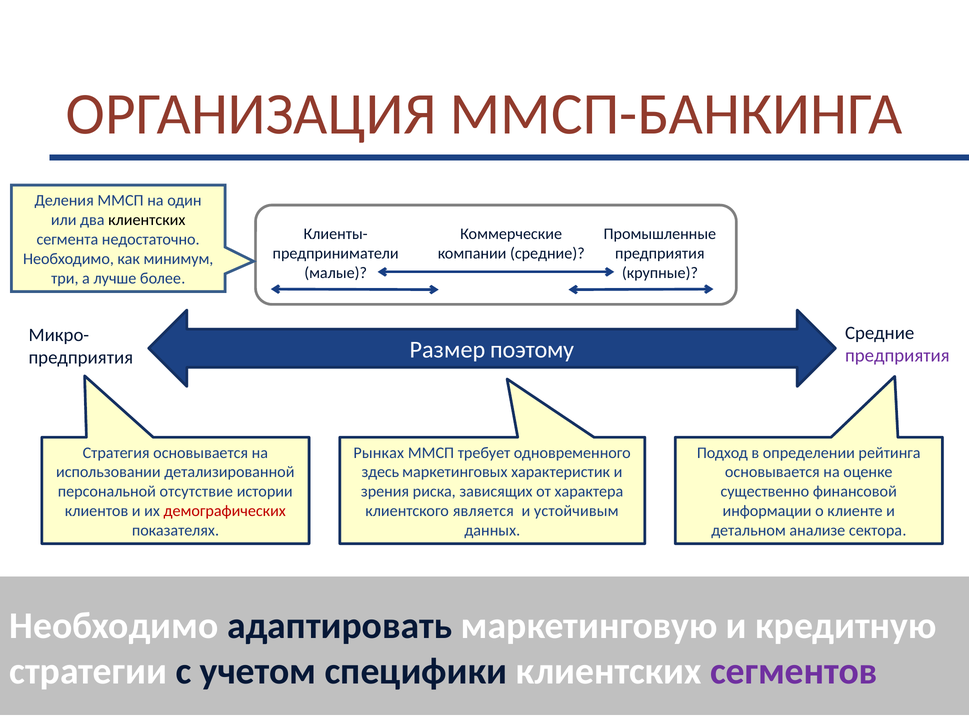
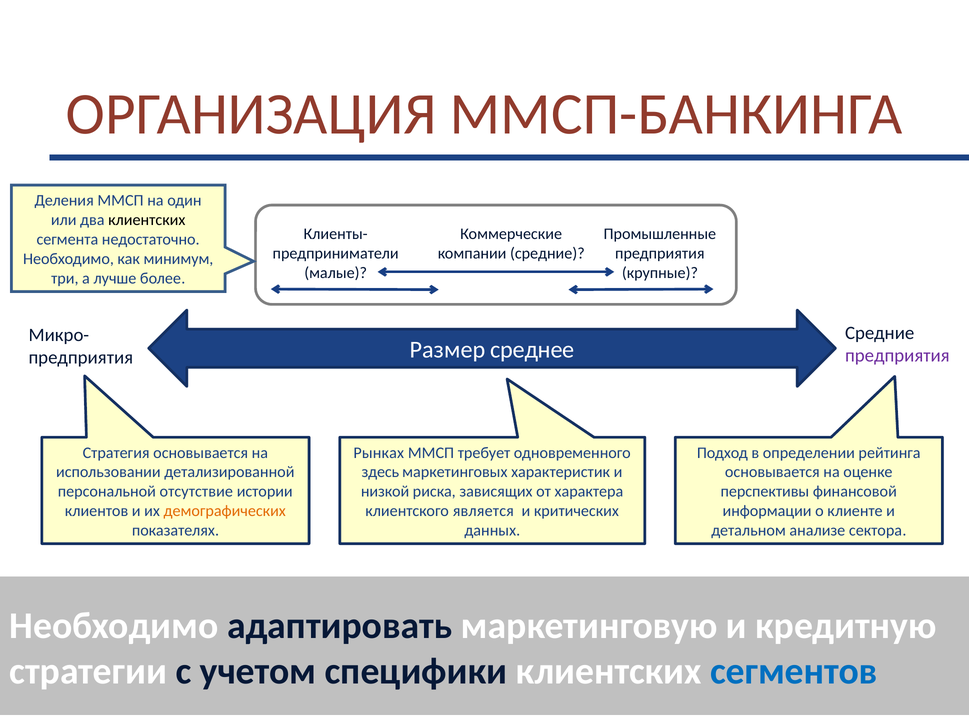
поэтому: поэтому -> среднее (532, 350)
зрения: зрения -> низкой (385, 491)
существенно: существенно -> перспективы (765, 491)
демографических colour: red -> orange (225, 511)
устойчивым: устойчивым -> критических (576, 511)
сегментов colour: purple -> blue (794, 671)
